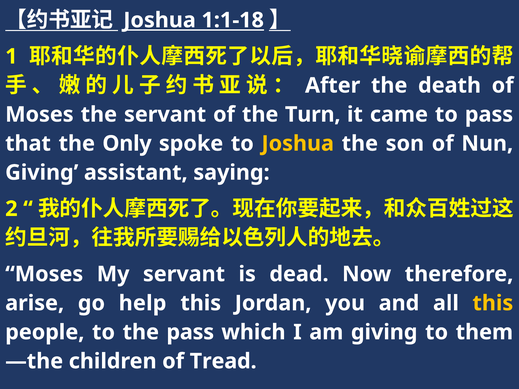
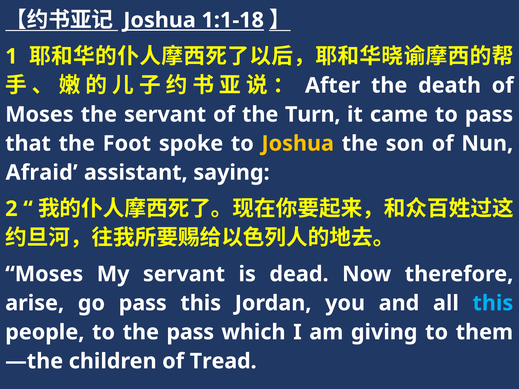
Only: Only -> Foot (127, 144)
Giving: Giving -> Afraid (42, 173)
go help: help -> pass (143, 303)
this colour: yellow -> light blue (493, 303)
